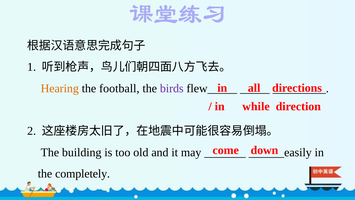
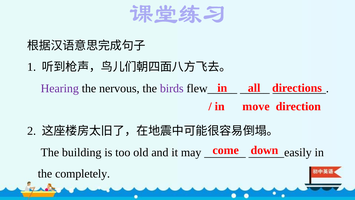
Hearing colour: orange -> purple (60, 88)
football: football -> nervous (119, 88)
while: while -> move (256, 106)
